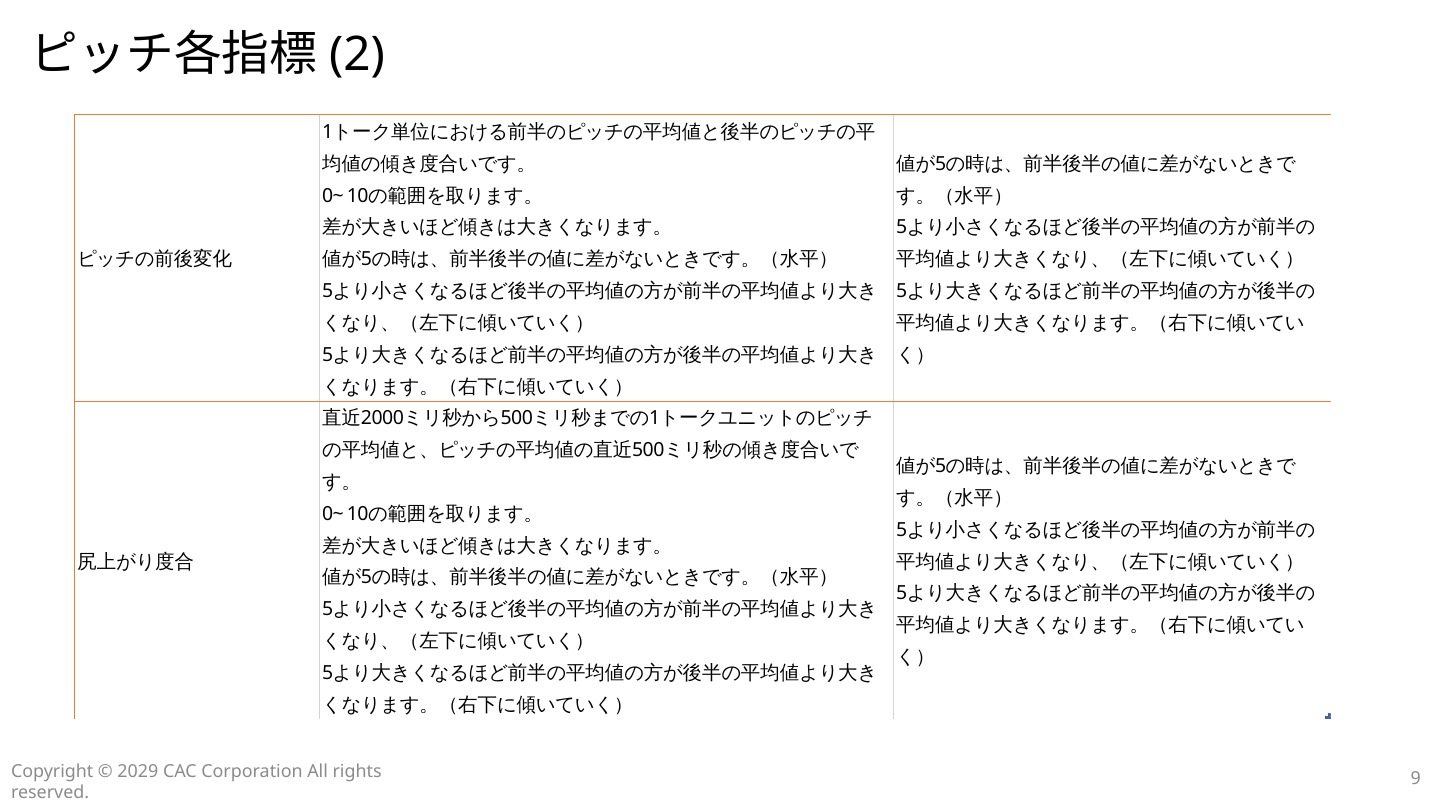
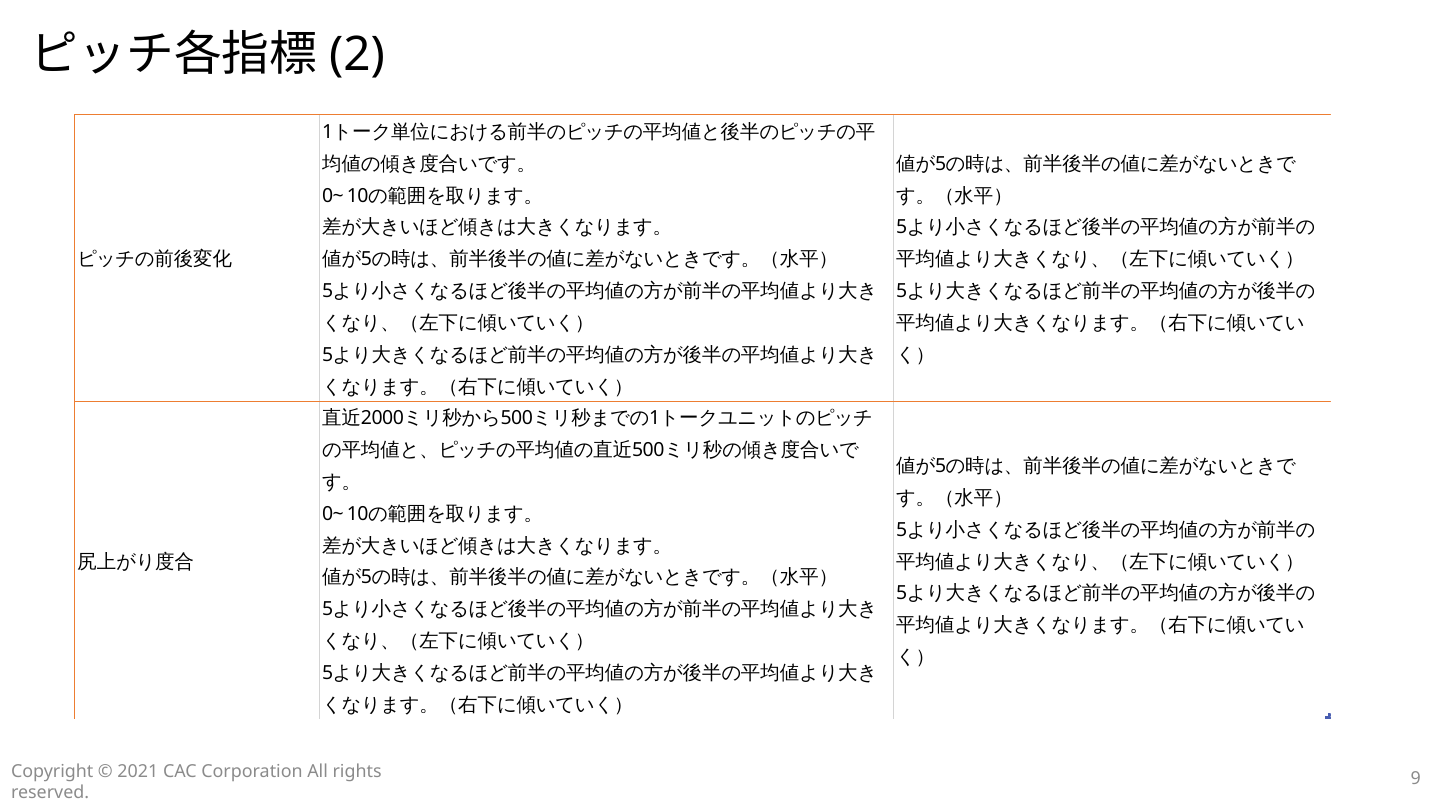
2029: 2029 -> 2021 (138, 771)
